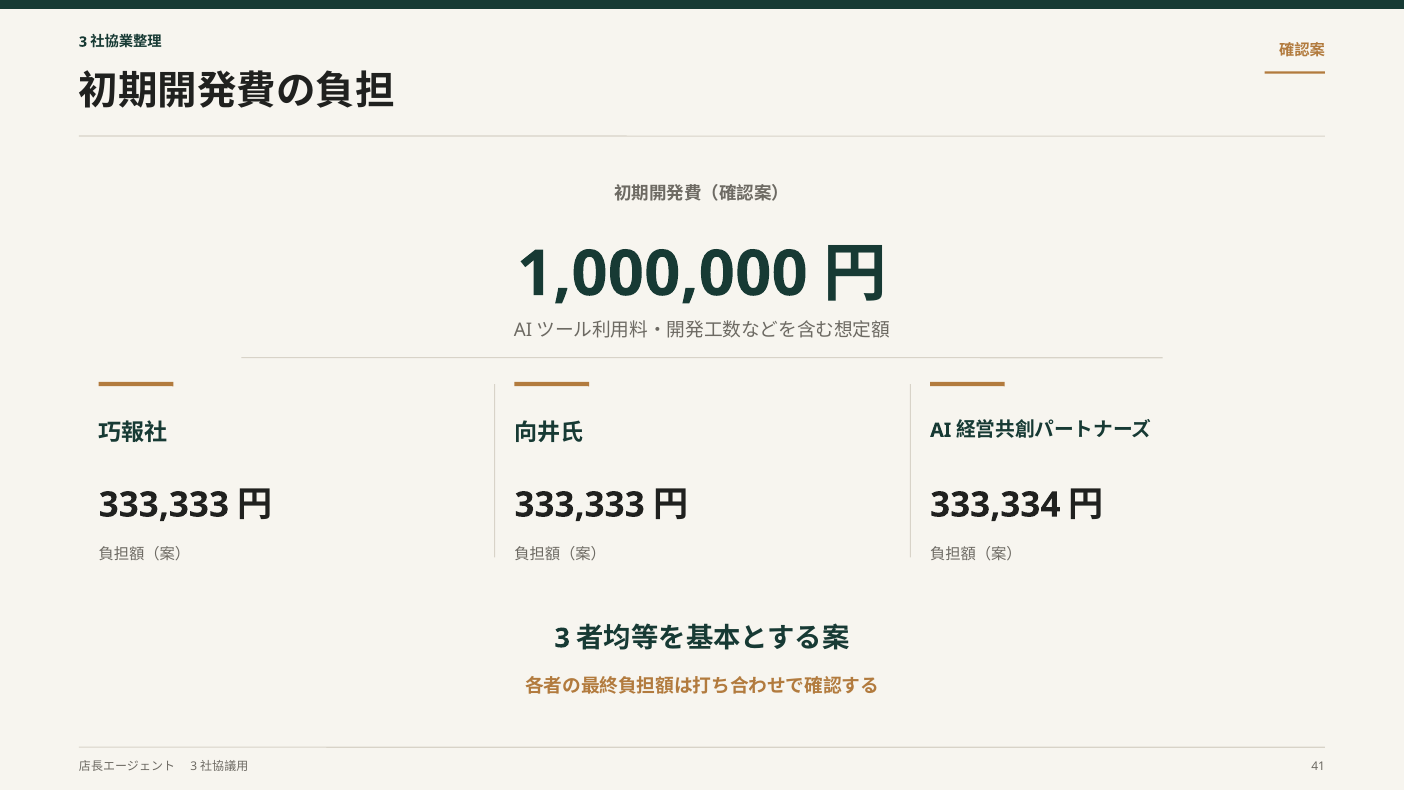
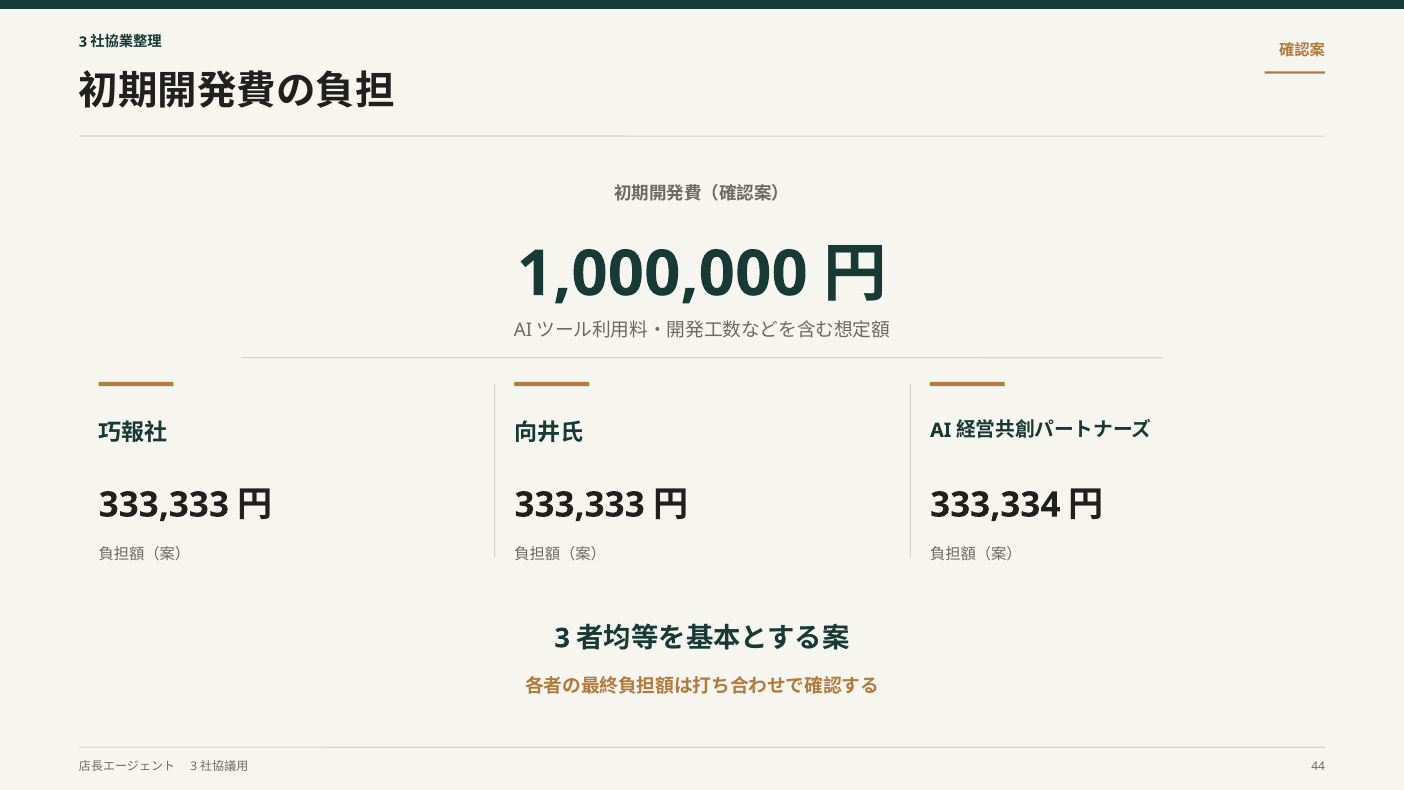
41: 41 -> 44 (1318, 766)
